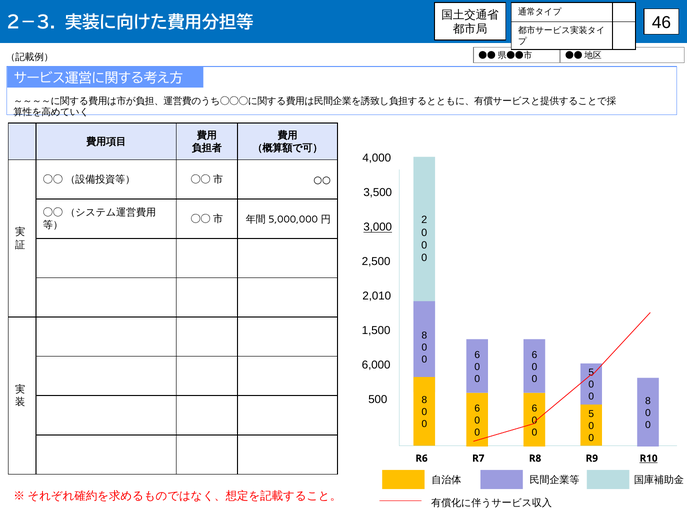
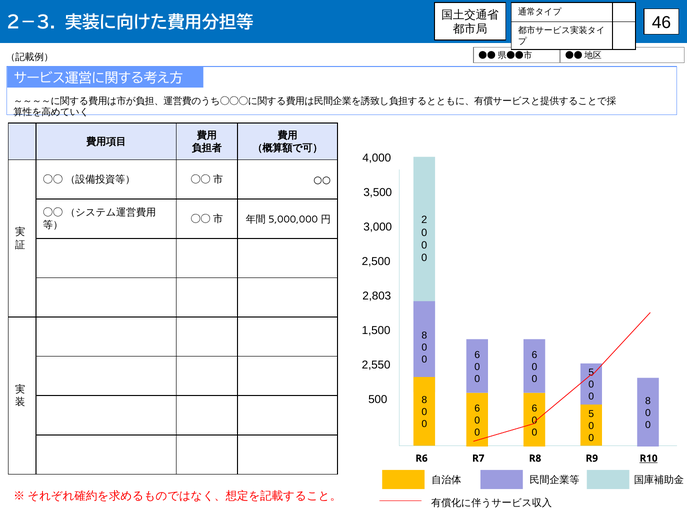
3,000 underline: present -> none (378, 227)
2,010: 2,010 -> 2,803 (377, 296)
6,000: 6,000 -> 2,550 (376, 365)
